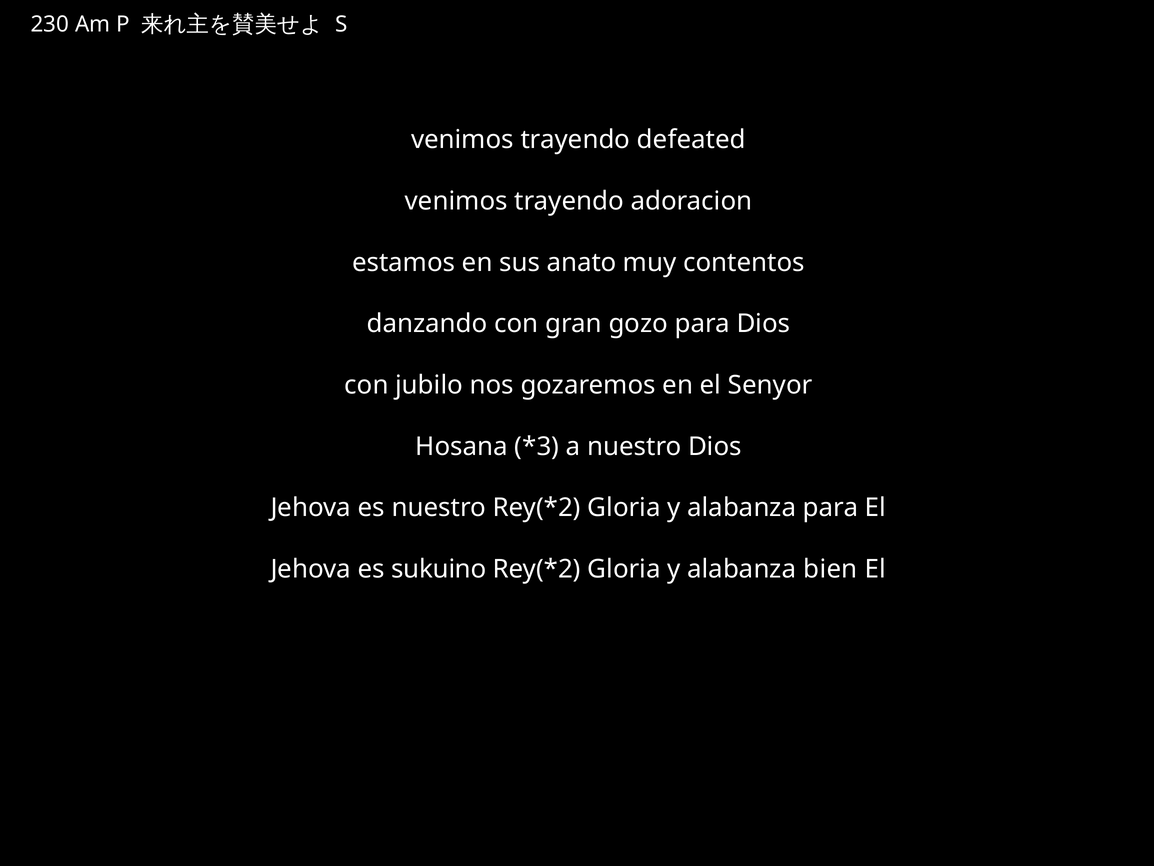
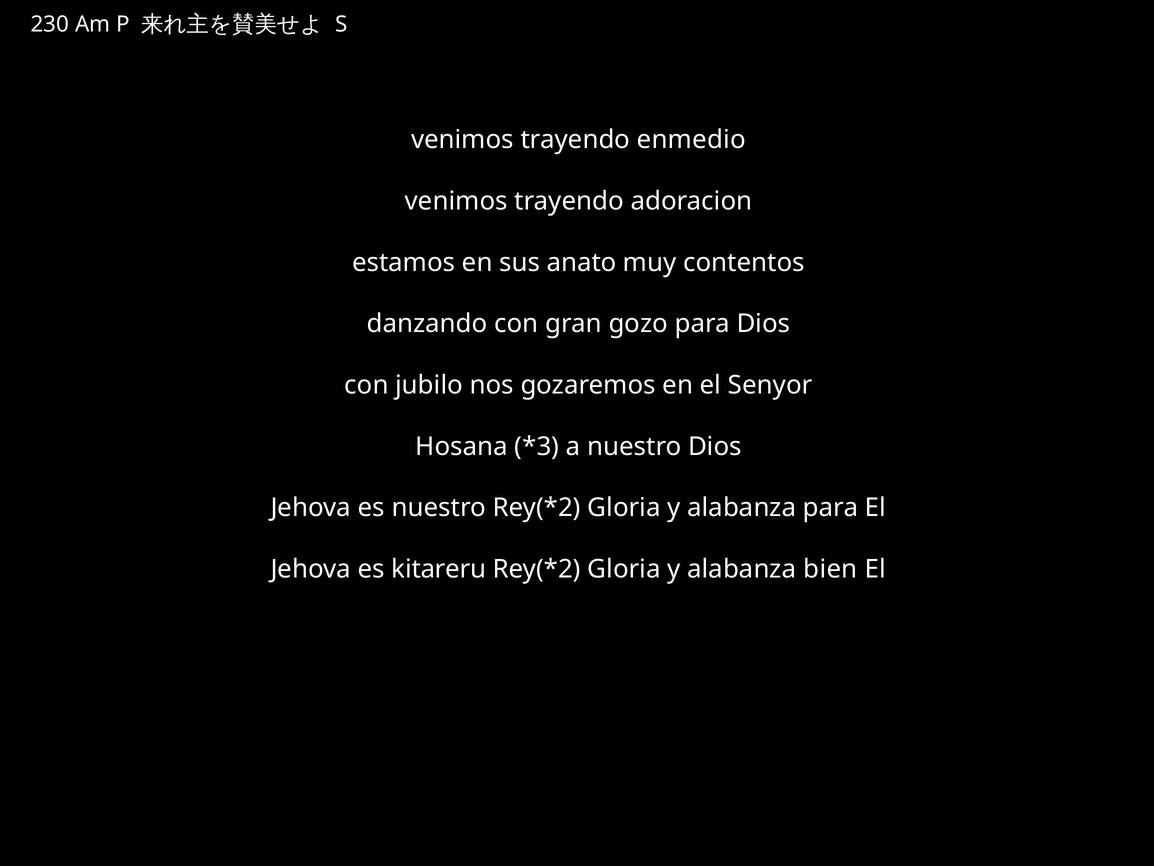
defeated: defeated -> enmedio (691, 140)
sukuino: sukuino -> kitareru (439, 569)
